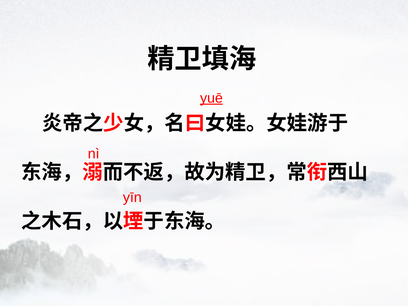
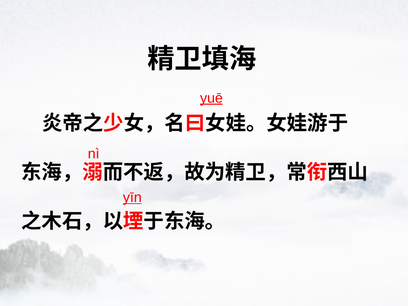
yīn underline: none -> present (132, 198)
